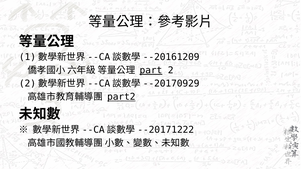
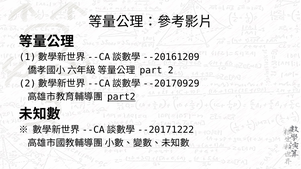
part underline: present -> none (151, 70)
